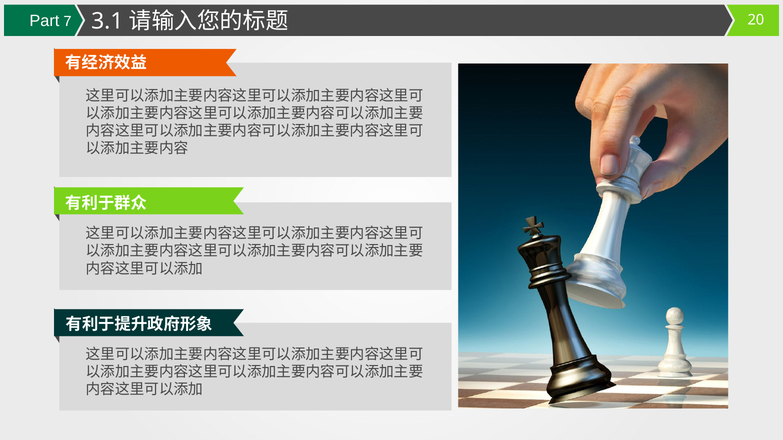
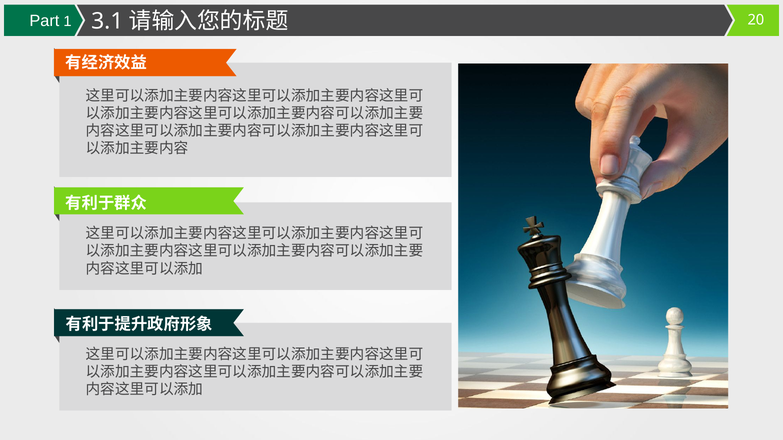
7: 7 -> 1 (67, 21)
